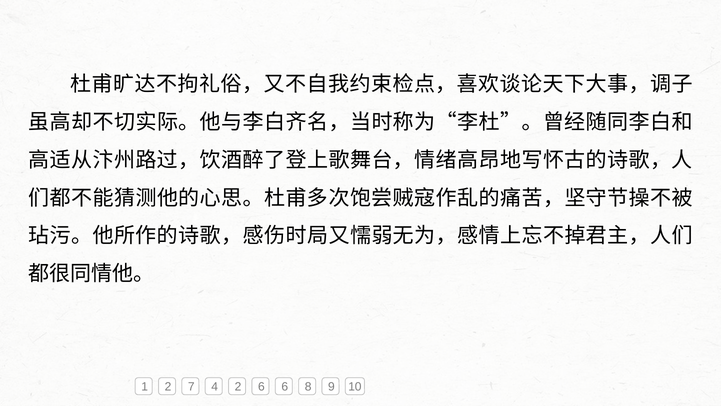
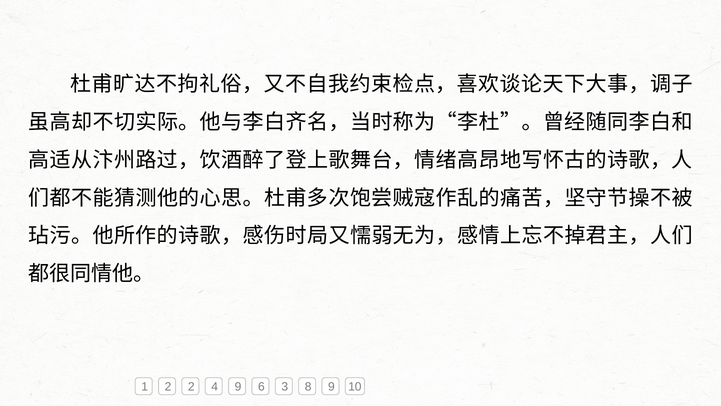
2 7: 7 -> 2 (191, 387)
4 2: 2 -> 9 (238, 387)
6 6: 6 -> 3 (285, 387)
